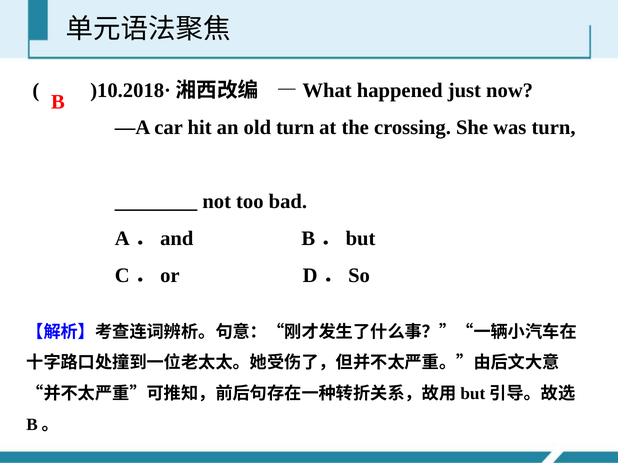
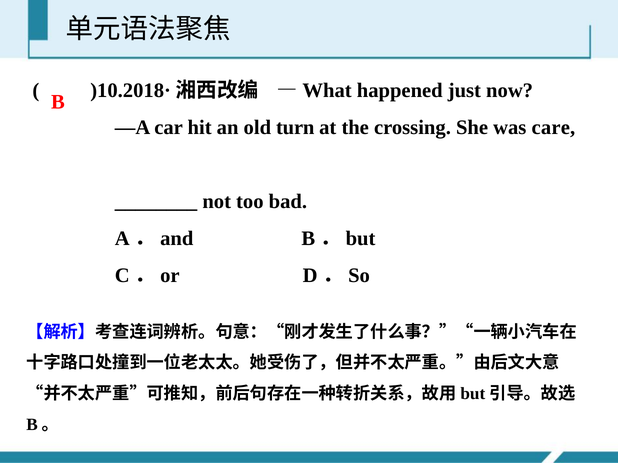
was turn: turn -> care (553, 128)
